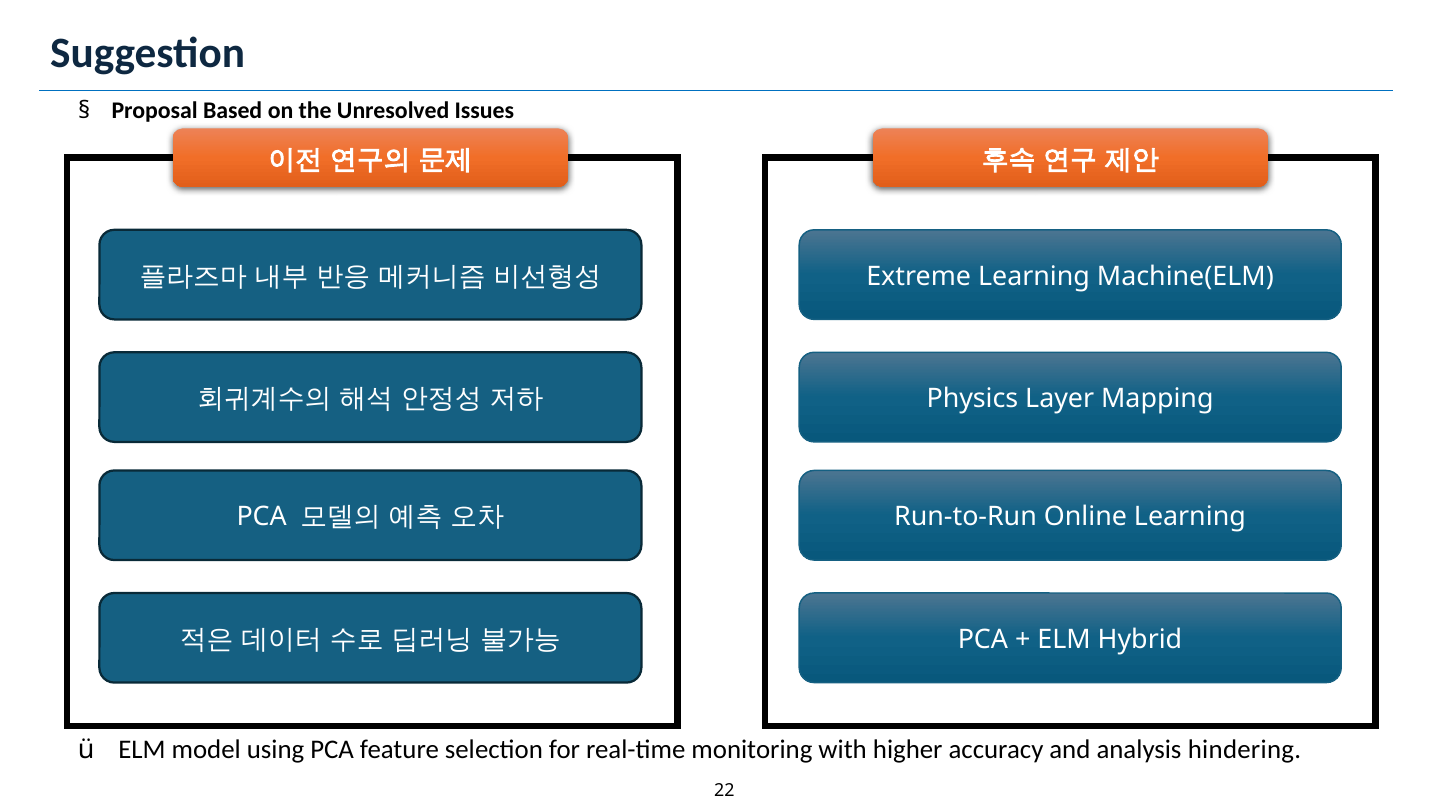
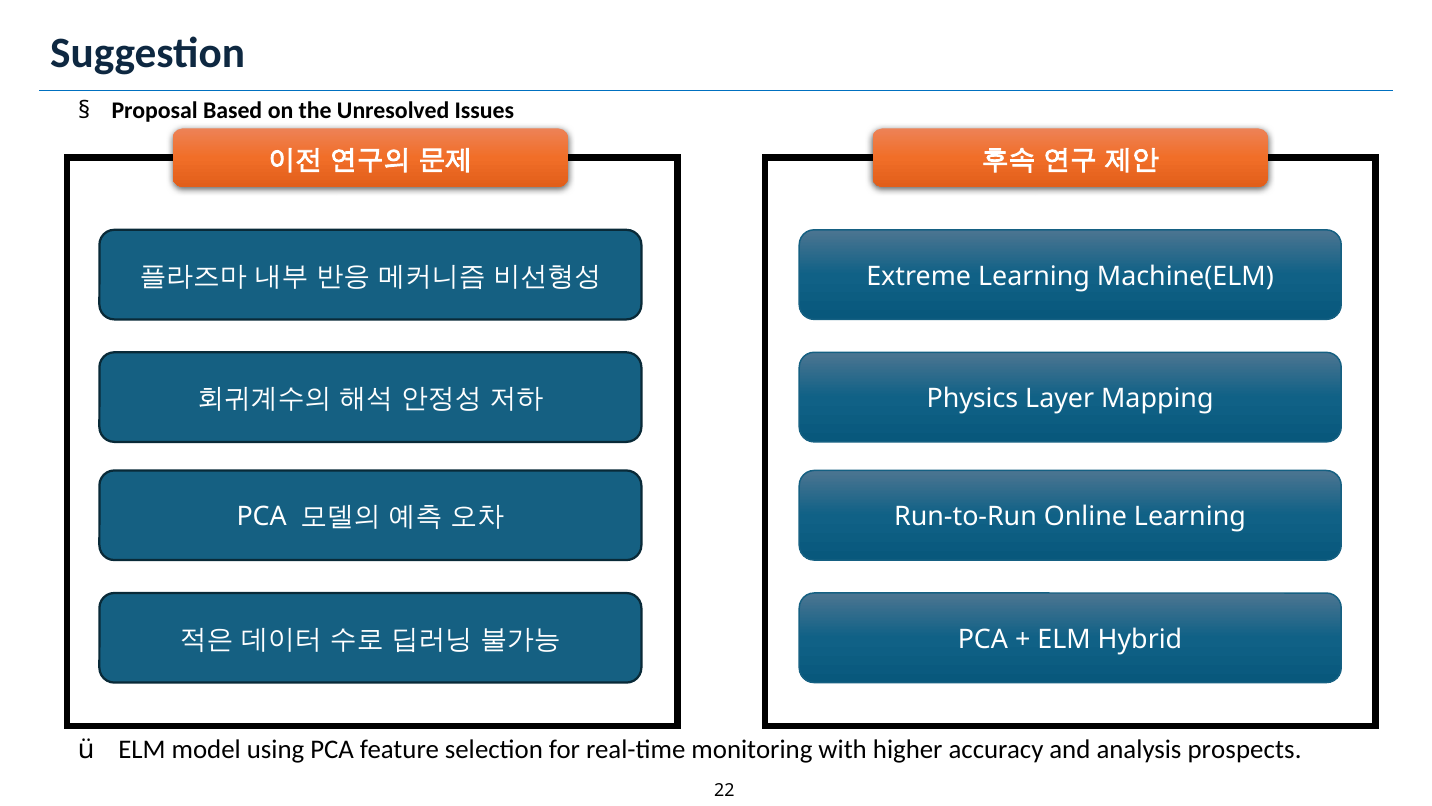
hindering: hindering -> prospects (1245, 749)
